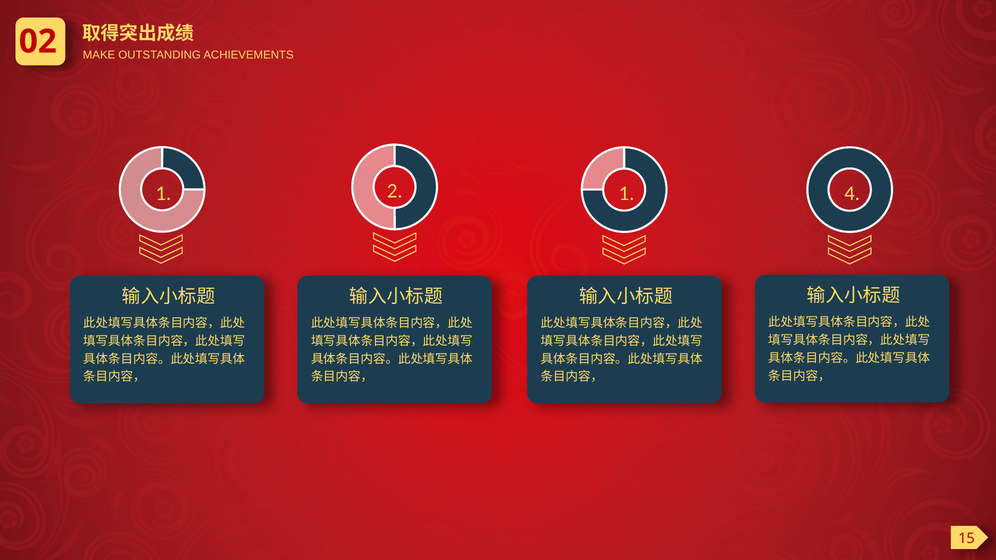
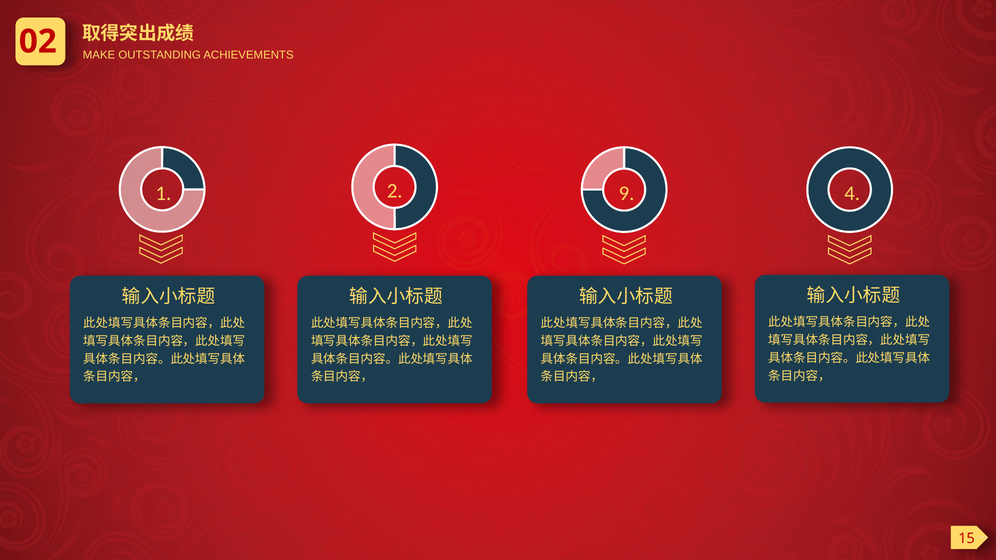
2 1: 1 -> 9 (627, 194)
